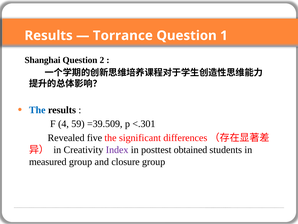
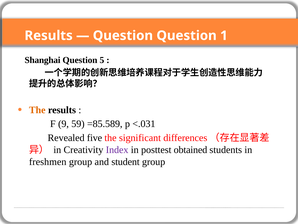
Torrance: Torrance -> Question (123, 36)
2: 2 -> 5 (102, 60)
The colour: blue -> orange (37, 110)
4: 4 -> 9 (63, 124)
=39.509: =39.509 -> =85.589 (105, 124)
<.301: <.301 -> <.031 (144, 124)
measured: measured -> freshmen (48, 161)
closure: closure -> student (126, 161)
